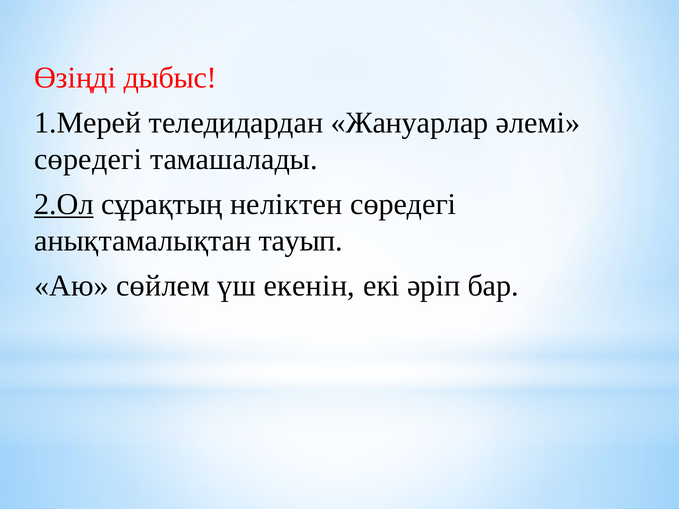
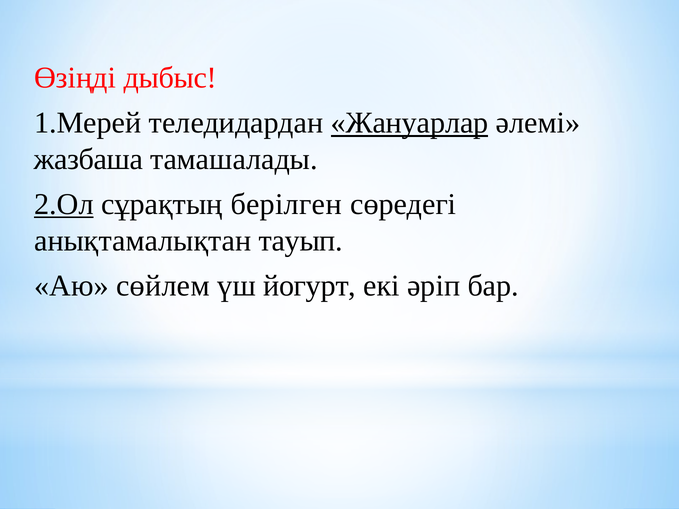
Жануарлар underline: none -> present (410, 123)
сөредегі: сөредегі -> жазбаша (88, 159)
неліктен: неліктен -> берілген (286, 204)
екенін: екенін -> йогурт (310, 286)
